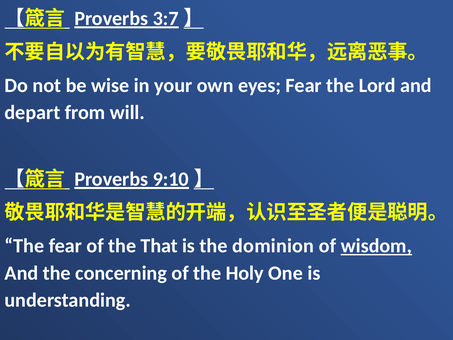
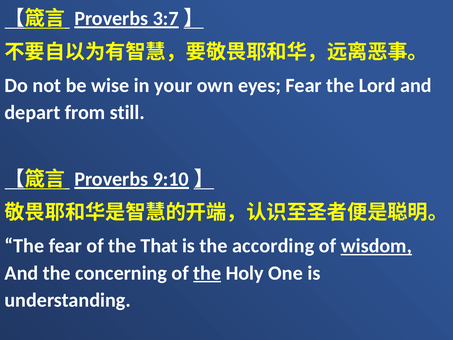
will: will -> still (127, 112)
dominion: dominion -> according (273, 246)
the underline: none -> present (207, 273)
